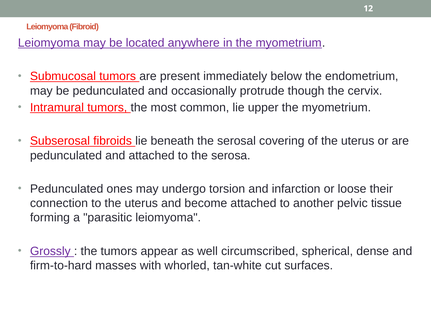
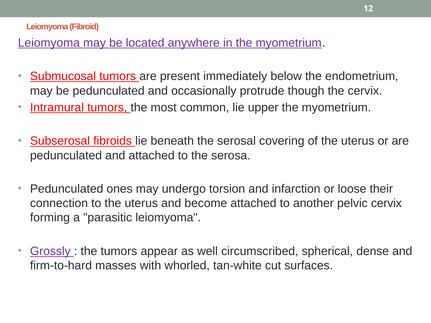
pelvic tissue: tissue -> cervix (386, 203)
